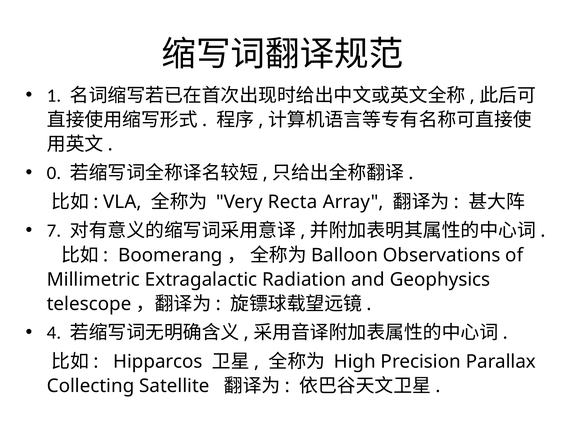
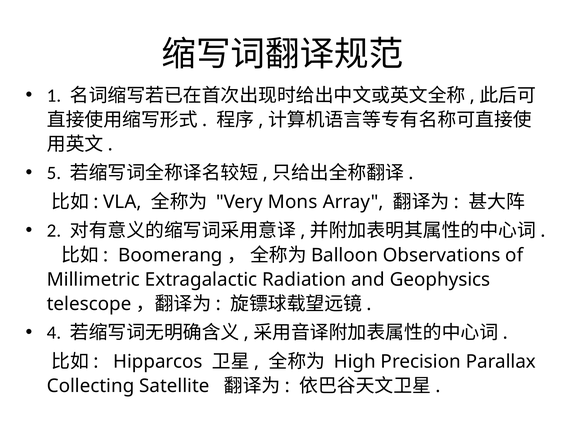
0: 0 -> 5 (54, 173)
Recta: Recta -> Mons (293, 202)
7: 7 -> 2 (54, 231)
